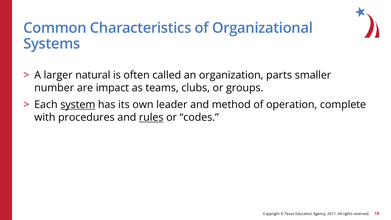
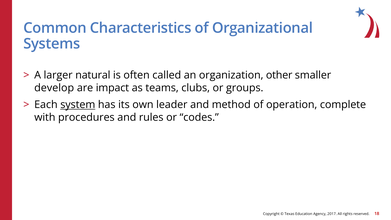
parts: parts -> other (279, 75)
number: number -> develop (54, 88)
rules underline: present -> none (151, 117)
